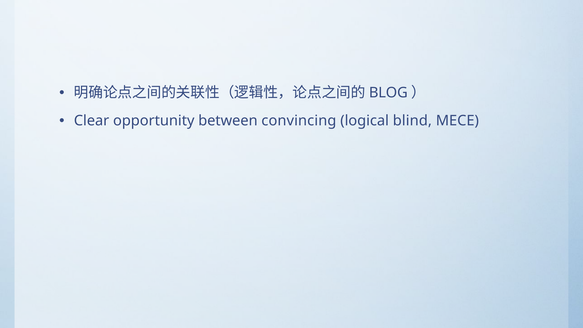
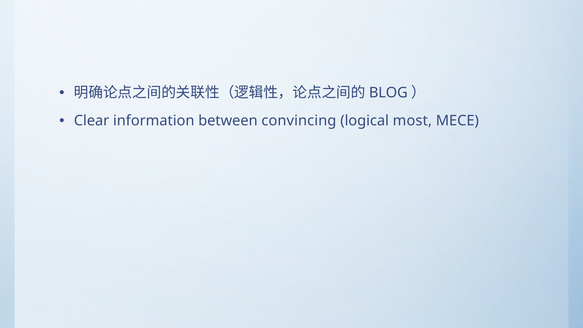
opportunity: opportunity -> information (154, 121)
blind: blind -> most (412, 121)
